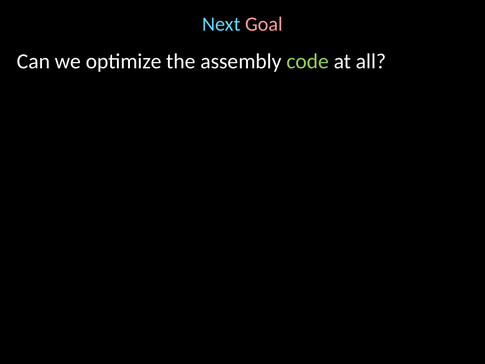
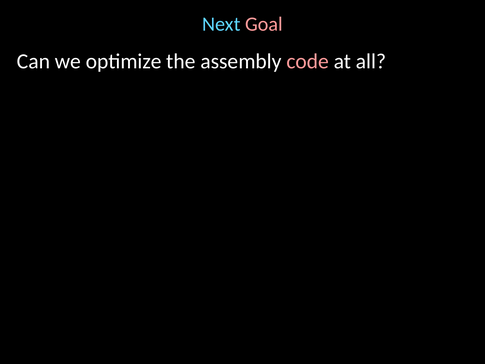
code colour: light green -> pink (308, 61)
